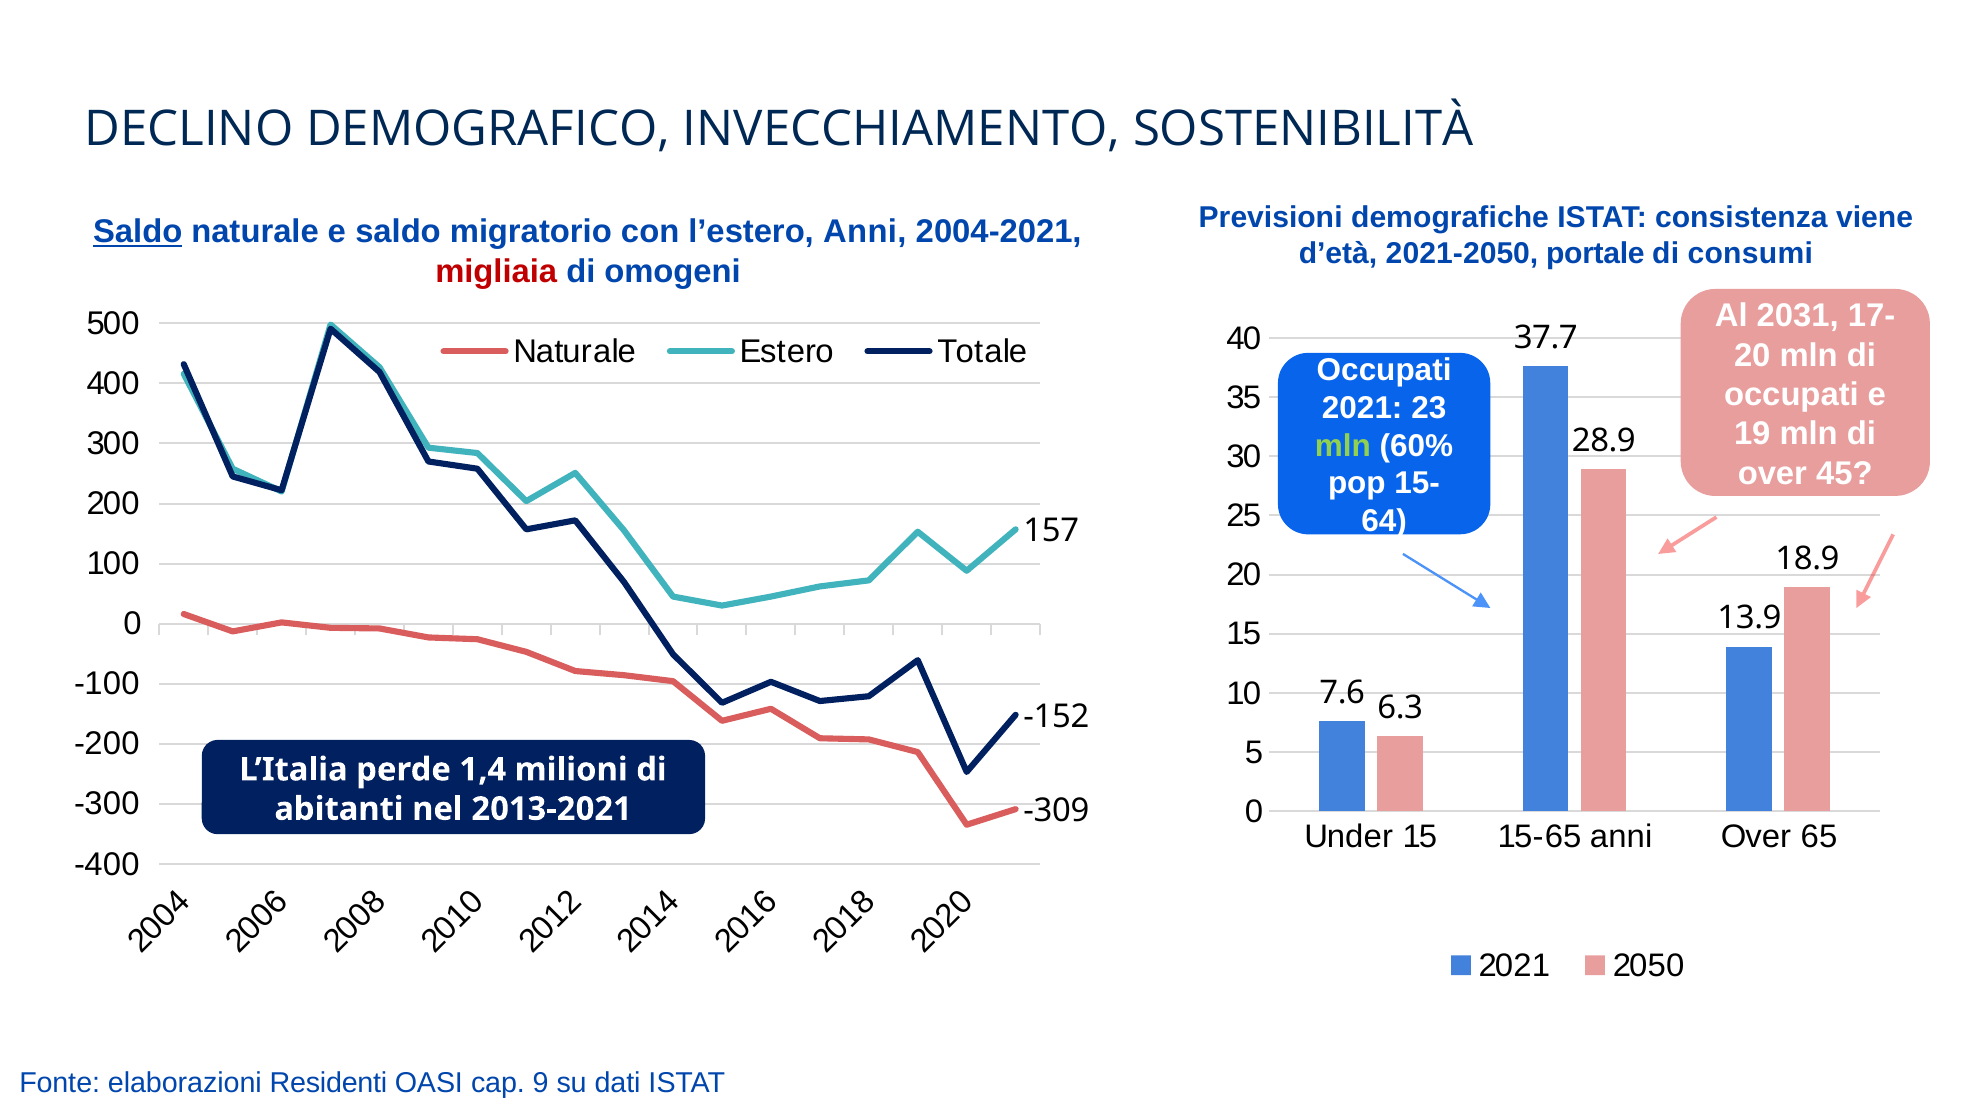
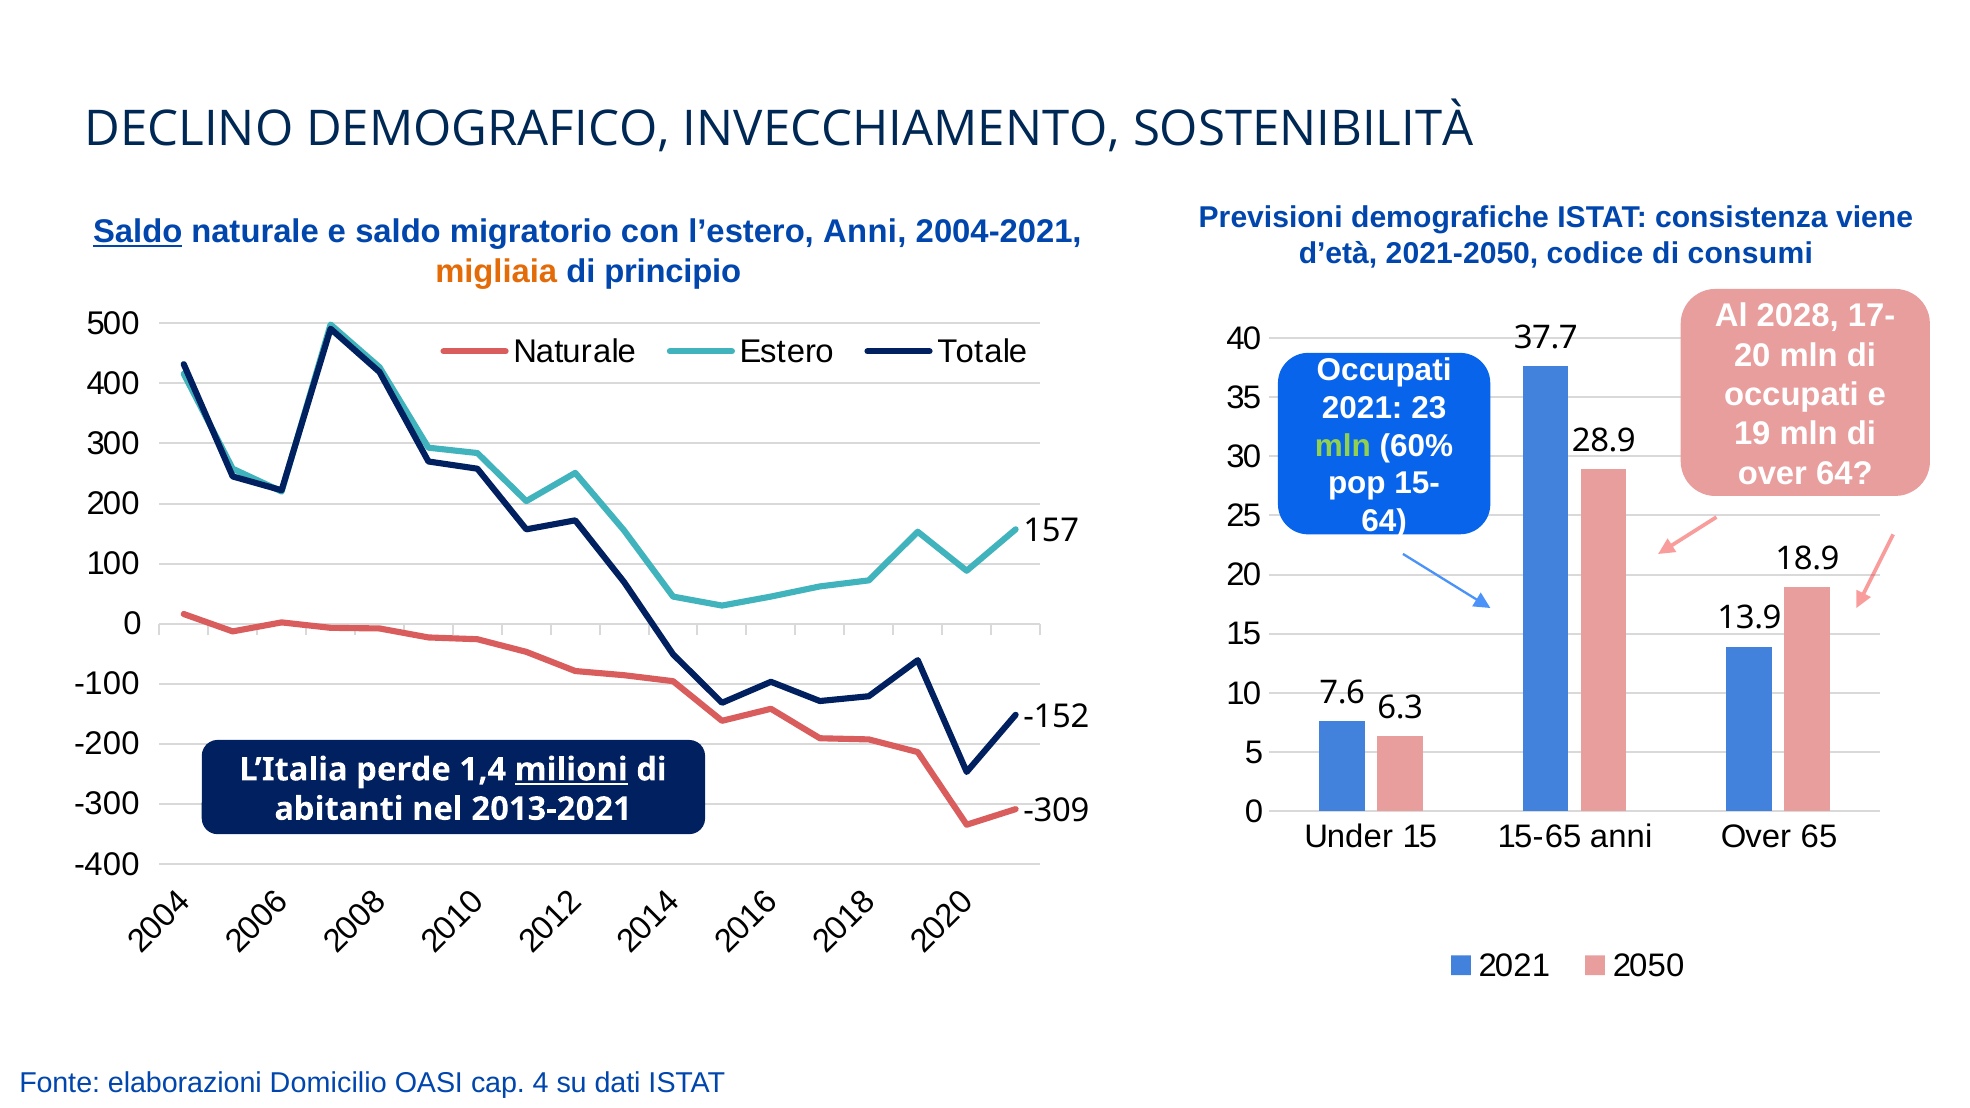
portale: portale -> codice (1595, 253)
migliaia colour: red -> orange (496, 272)
omogeni: omogeni -> principio (673, 272)
2031: 2031 -> 2028 (1798, 316)
over 45: 45 -> 64 (1844, 474)
milioni underline: none -> present (571, 770)
Residenti: Residenti -> Domicilio (328, 1083)
cap 9: 9 -> 4 (541, 1083)
